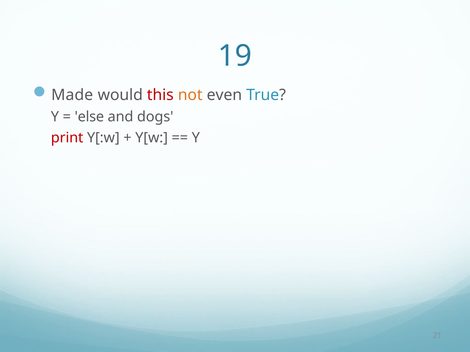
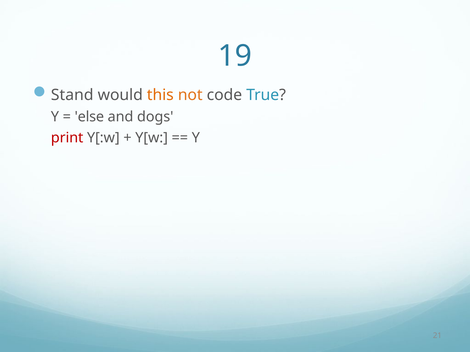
Made: Made -> Stand (72, 95)
this colour: red -> orange (160, 95)
even: even -> code (224, 95)
